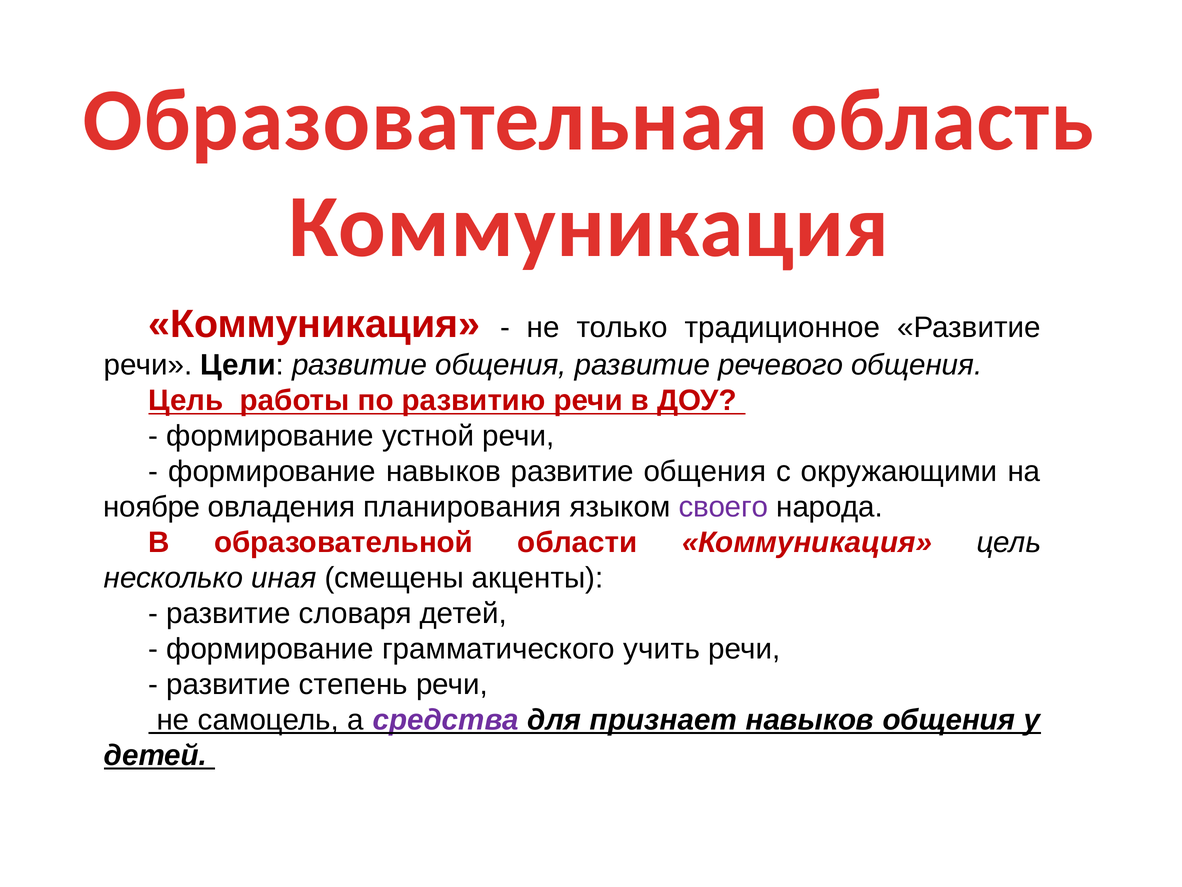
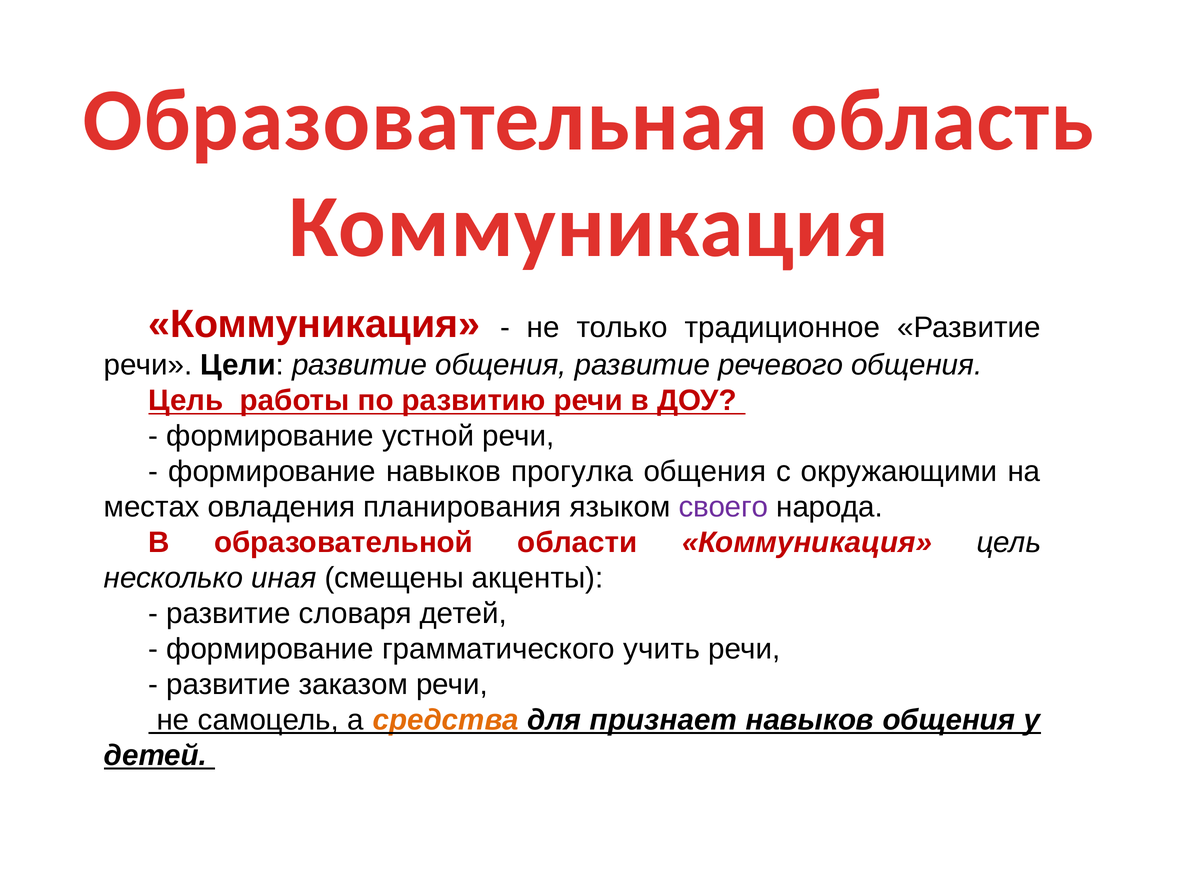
навыков развитие: развитие -> прогулка (572, 471)
ноябре: ноябре -> местах (152, 507)
степень: степень -> заказом (353, 684)
средства colour: purple -> orange (446, 720)
